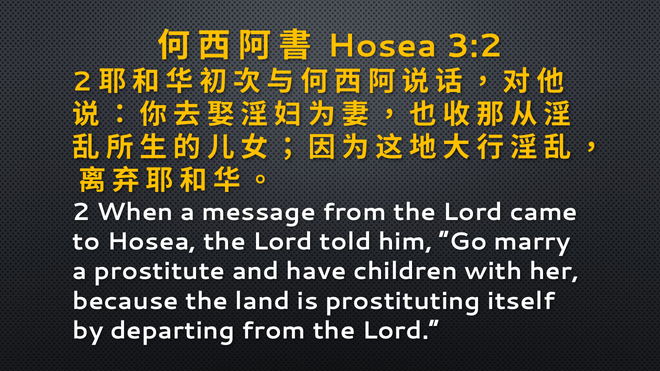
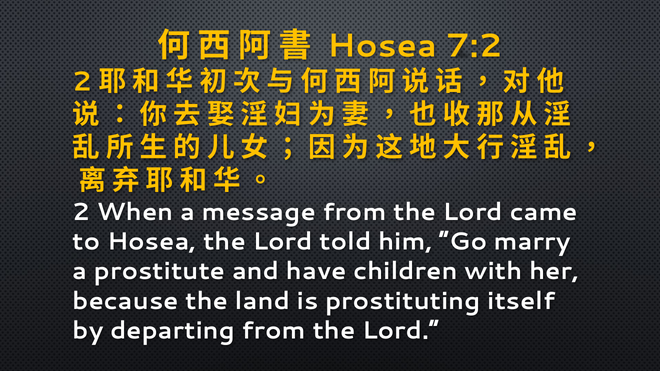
3:2: 3:2 -> 7:2 (474, 46)
